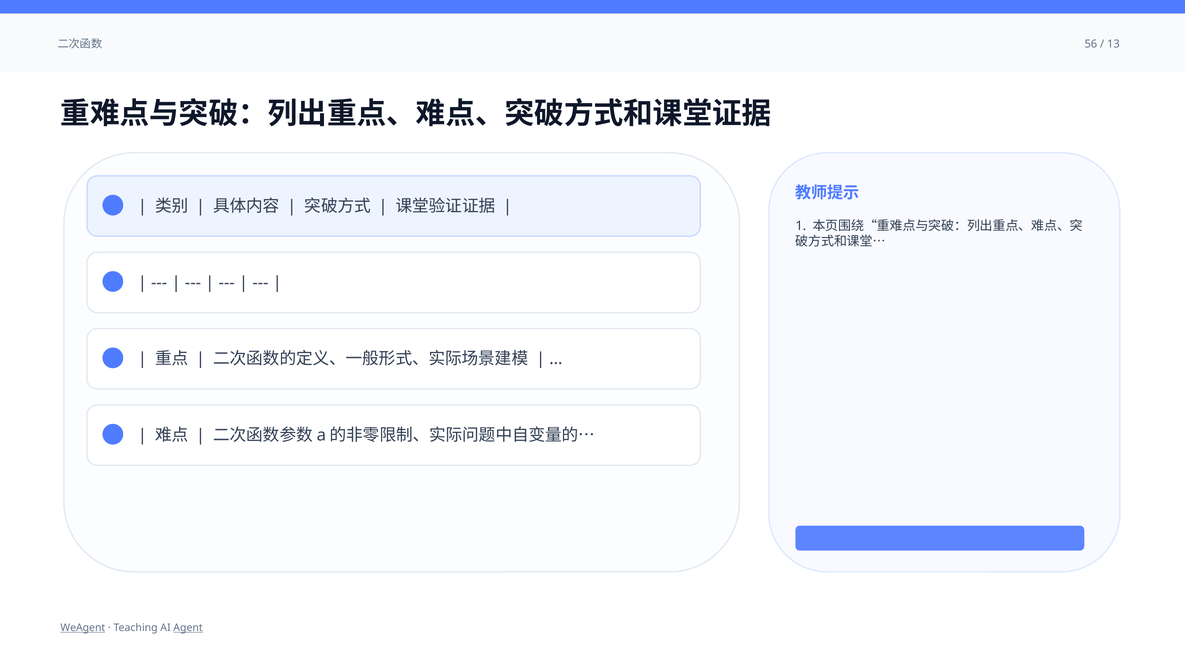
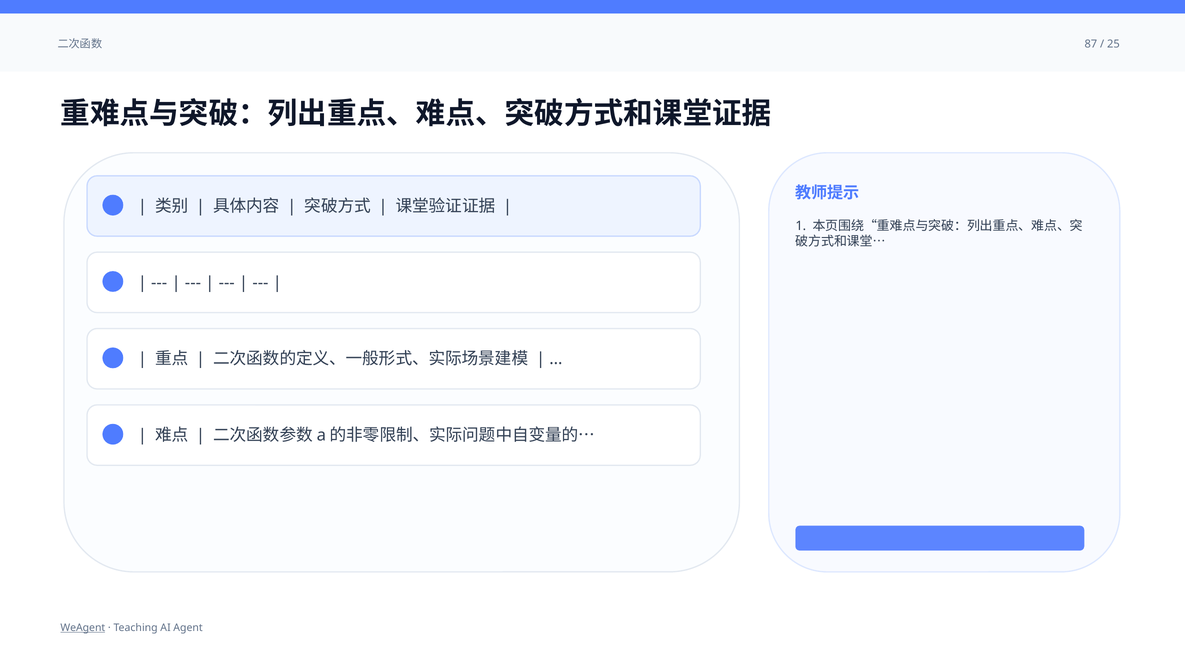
56: 56 -> 87 (1091, 44)
13: 13 -> 25 (1113, 44)
Agent underline: present -> none (188, 628)
